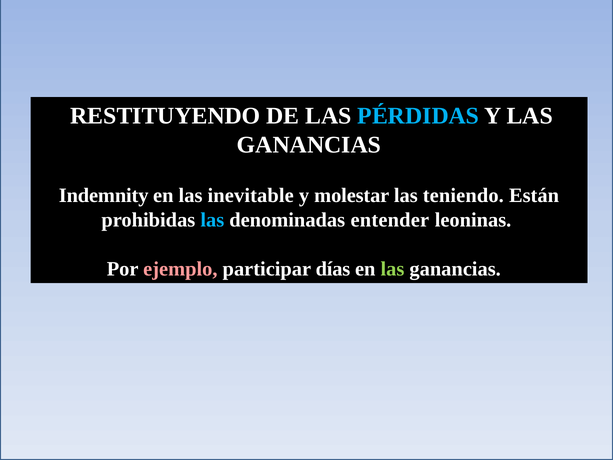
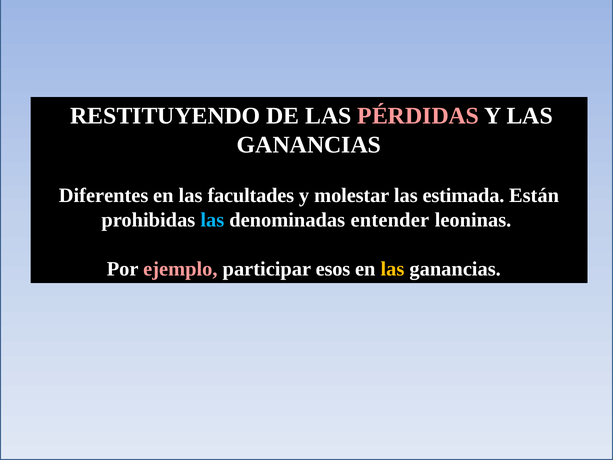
PÉRDIDAS colour: light blue -> pink (418, 116)
Indemnity: Indemnity -> Diferentes (104, 196)
inevitable: inevitable -> facultades (251, 196)
teniendo: teniendo -> estimada (463, 196)
días: días -> esos (333, 269)
las colour: light green -> yellow (392, 269)
